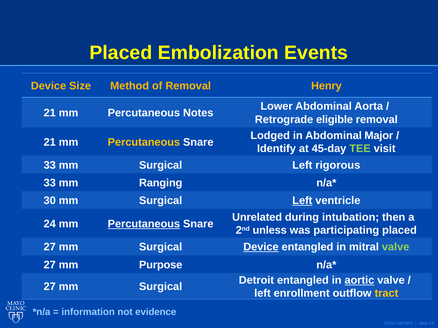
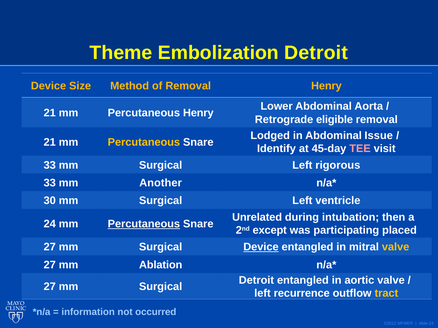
Placed: Placed -> Theme (121, 53)
Embolization Events: Events -> Detroit (316, 53)
Percutaneous Notes: Notes -> Henry (198, 113)
Major: Major -> Issue (379, 136)
TEE colour: light green -> pink (360, 149)
Ranging: Ranging -> Another (161, 183)
Left underline: present -> none (302, 201)
unless: unless -> except (270, 231)
valve colour: light green -> yellow (396, 247)
Purpose: Purpose -> Ablation (161, 265)
aortic underline: present -> none (359, 281)
enrollment: enrollment -> recurrence (302, 294)
evidence: evidence -> occurred (156, 312)
